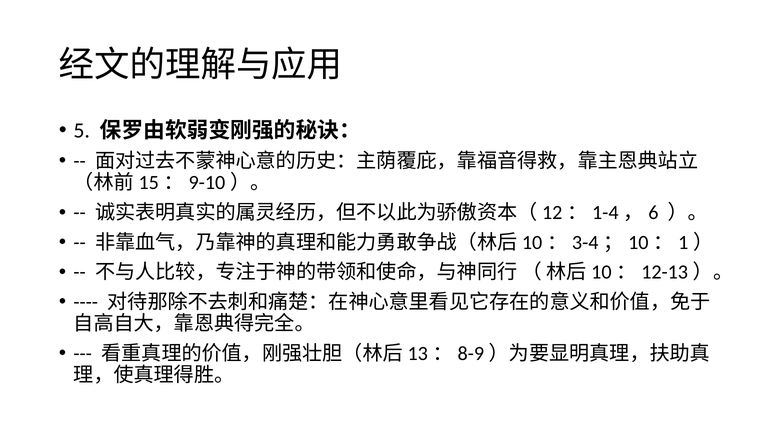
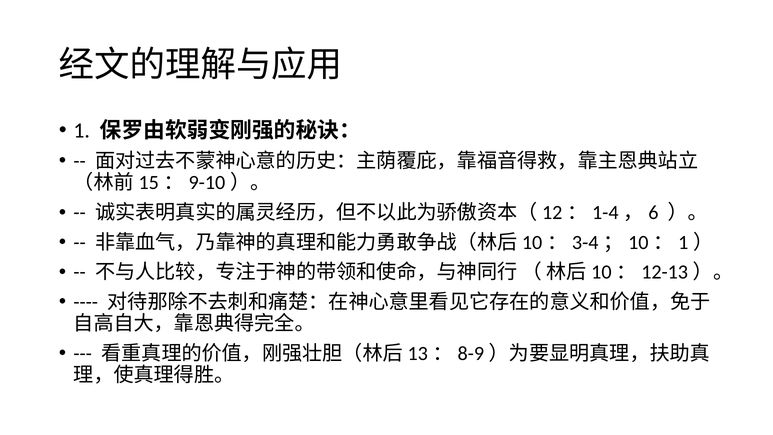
5: 5 -> 1 (82, 130)
